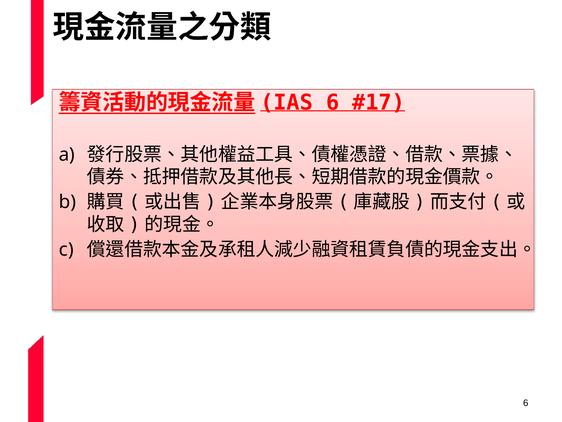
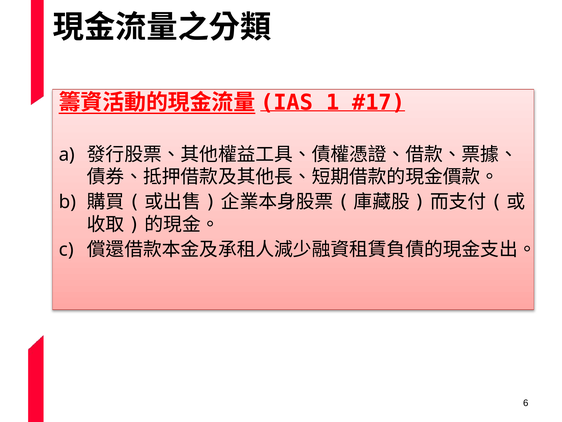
6: 6 -> 1 (333, 103)
